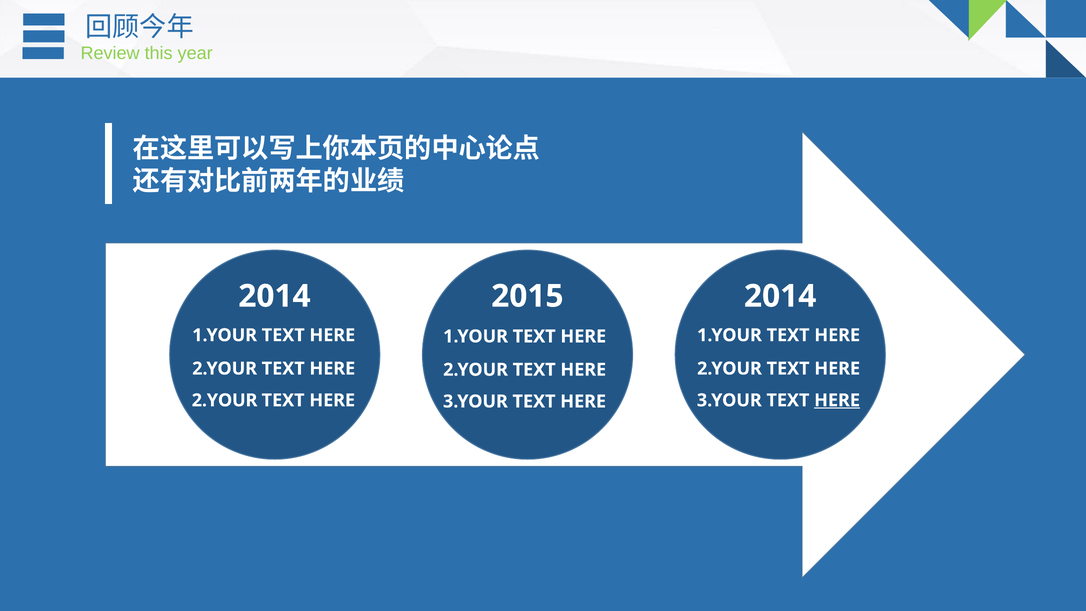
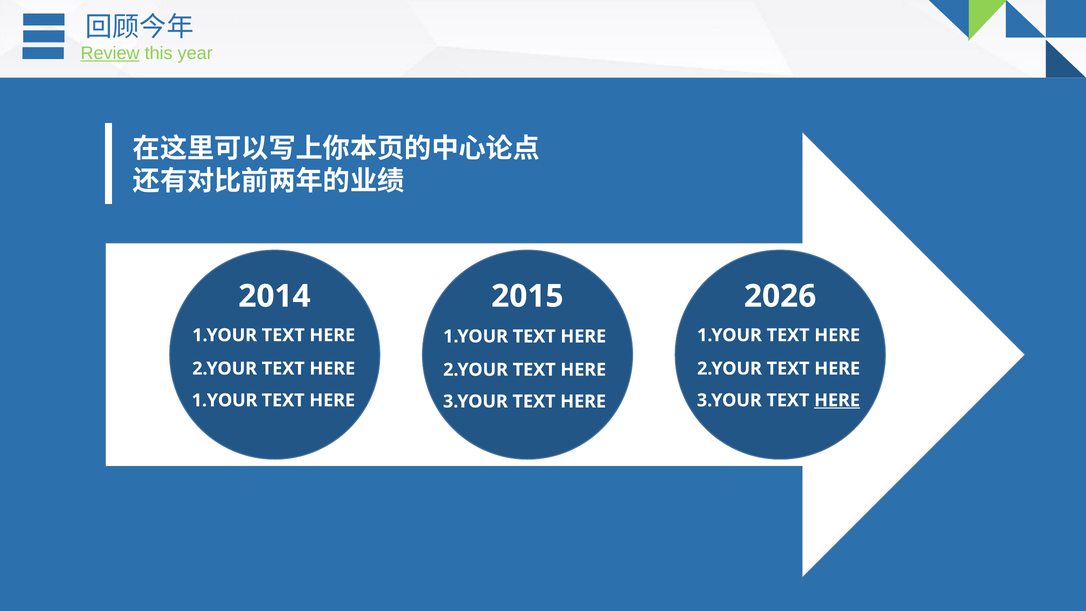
Review underline: none -> present (110, 53)
2014 2014: 2014 -> 2026 (780, 296)
2.YOUR: 2.YOUR -> 1.YOUR (225, 400)
